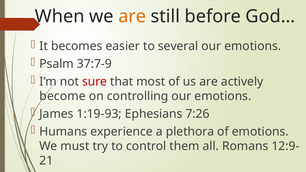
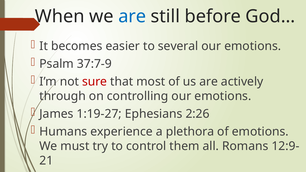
are colour: orange -> blue (132, 16)
become: become -> through (63, 96)
1:19-93: 1:19-93 -> 1:19-27 (99, 114)
7:26: 7:26 -> 2:26 (198, 114)
